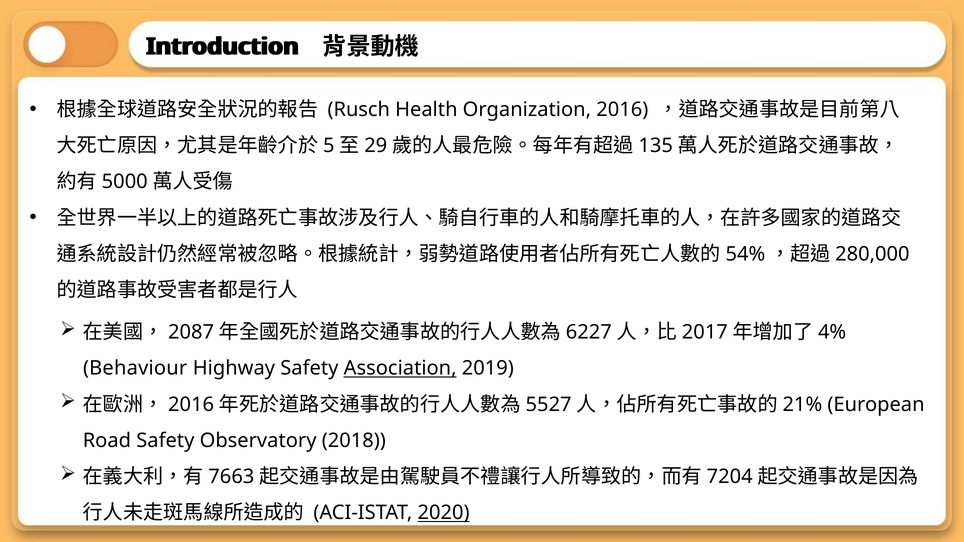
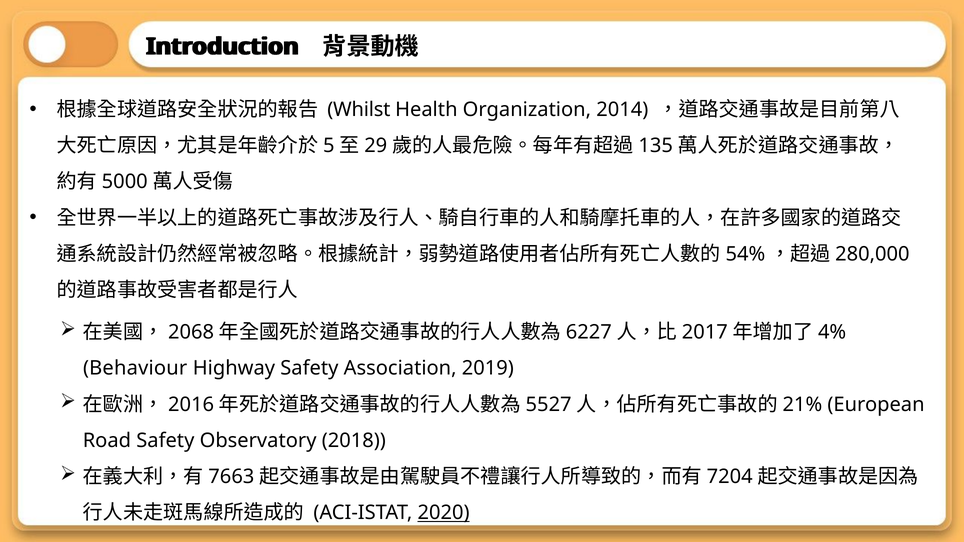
Rusch: Rusch -> Whilst (359, 110)
Organization 2016: 2016 -> 2014 (622, 110)
2087: 2087 -> 2068 (191, 332)
Association underline: present -> none (400, 368)
